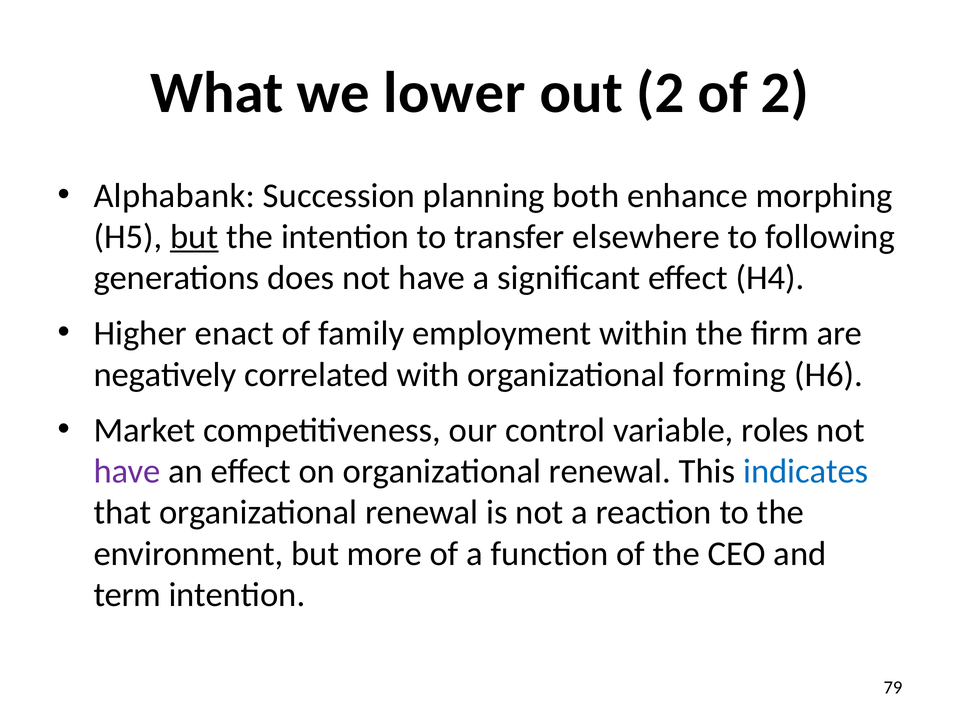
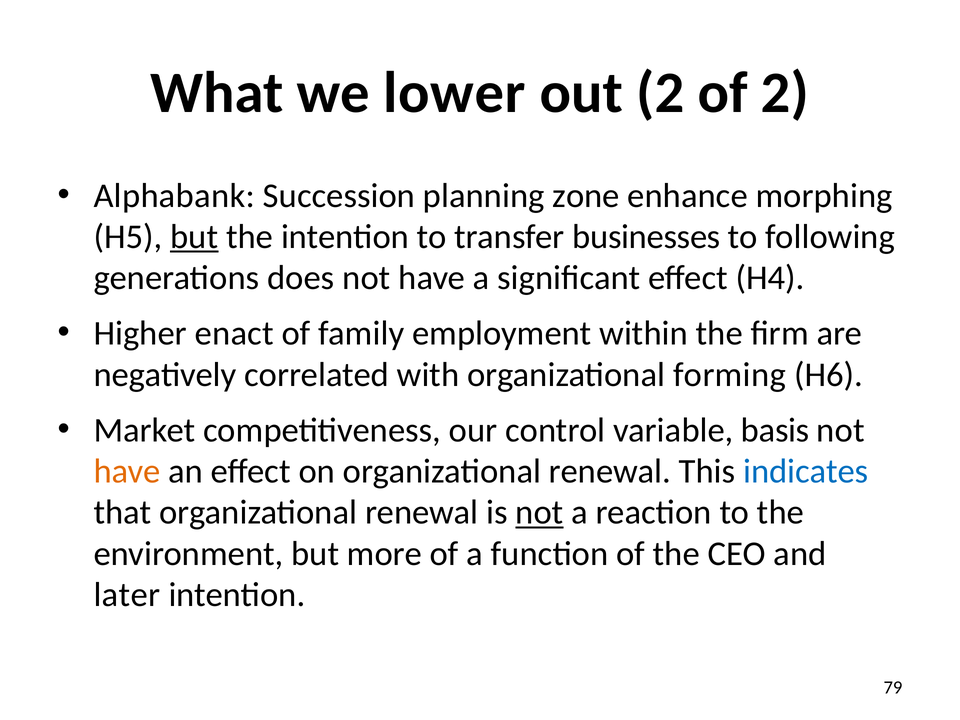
both: both -> zone (586, 196)
elsewhere: elsewhere -> businesses (646, 237)
roles: roles -> basis (775, 430)
have colour: purple -> orange (127, 471)
not underline: none -> present (539, 512)
term: term -> later (127, 595)
